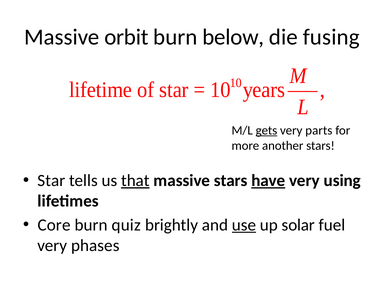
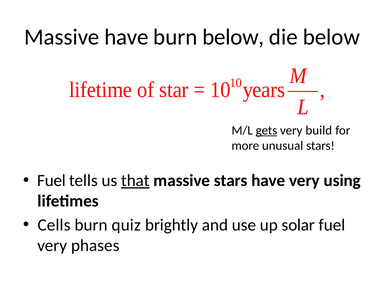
Massive orbit: orbit -> have (126, 37)
die fusing: fusing -> below (331, 37)
parts: parts -> build (319, 130)
another: another -> unusual (283, 146)
Star: Star -> Fuel (51, 181)
have underline: present -> none (268, 181)
Core: Core -> Cells (54, 225)
use underline: present -> none (244, 225)
